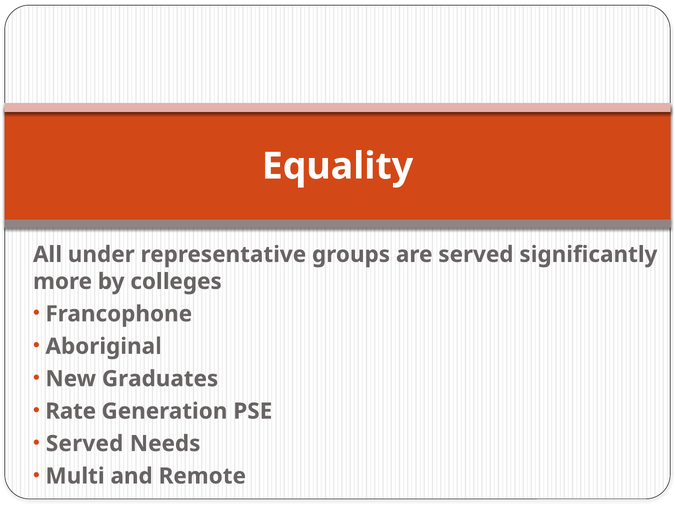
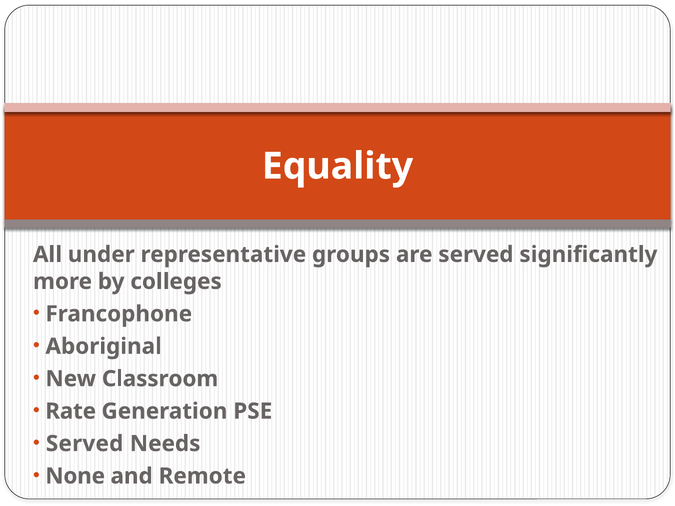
Graduates: Graduates -> Classroom (160, 379)
Multi: Multi -> None (75, 476)
